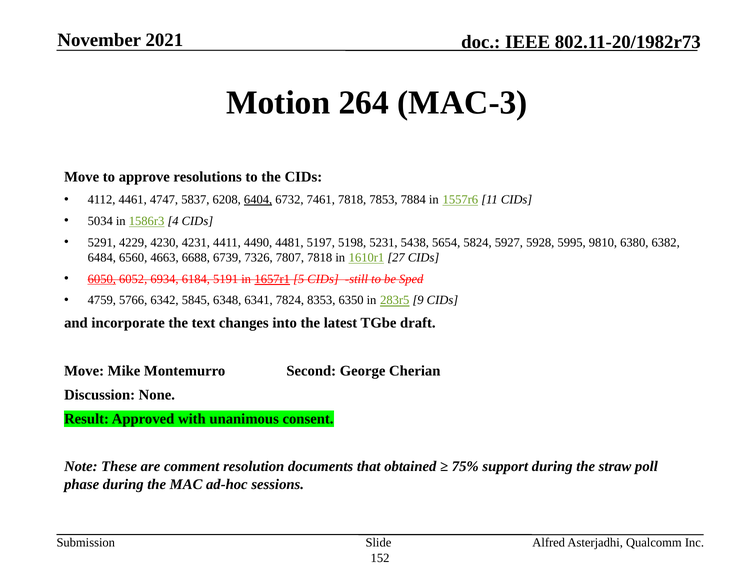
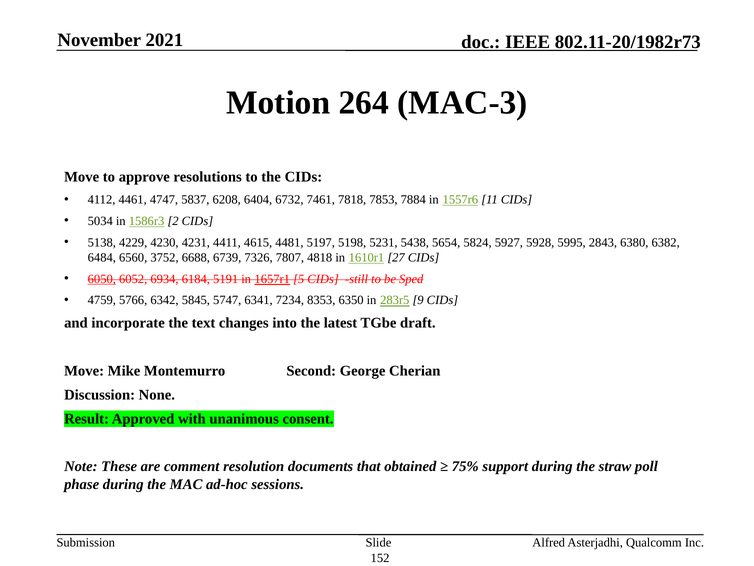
6404 underline: present -> none (258, 199)
4: 4 -> 2 (173, 221)
5291: 5291 -> 5138 (102, 242)
4490: 4490 -> 4615 (258, 242)
9810: 9810 -> 2843 (603, 242)
4663: 4663 -> 3752 (165, 257)
7807 7818: 7818 -> 4818 (320, 257)
6348: 6348 -> 5747 (227, 300)
7824: 7824 -> 7234 (290, 300)
